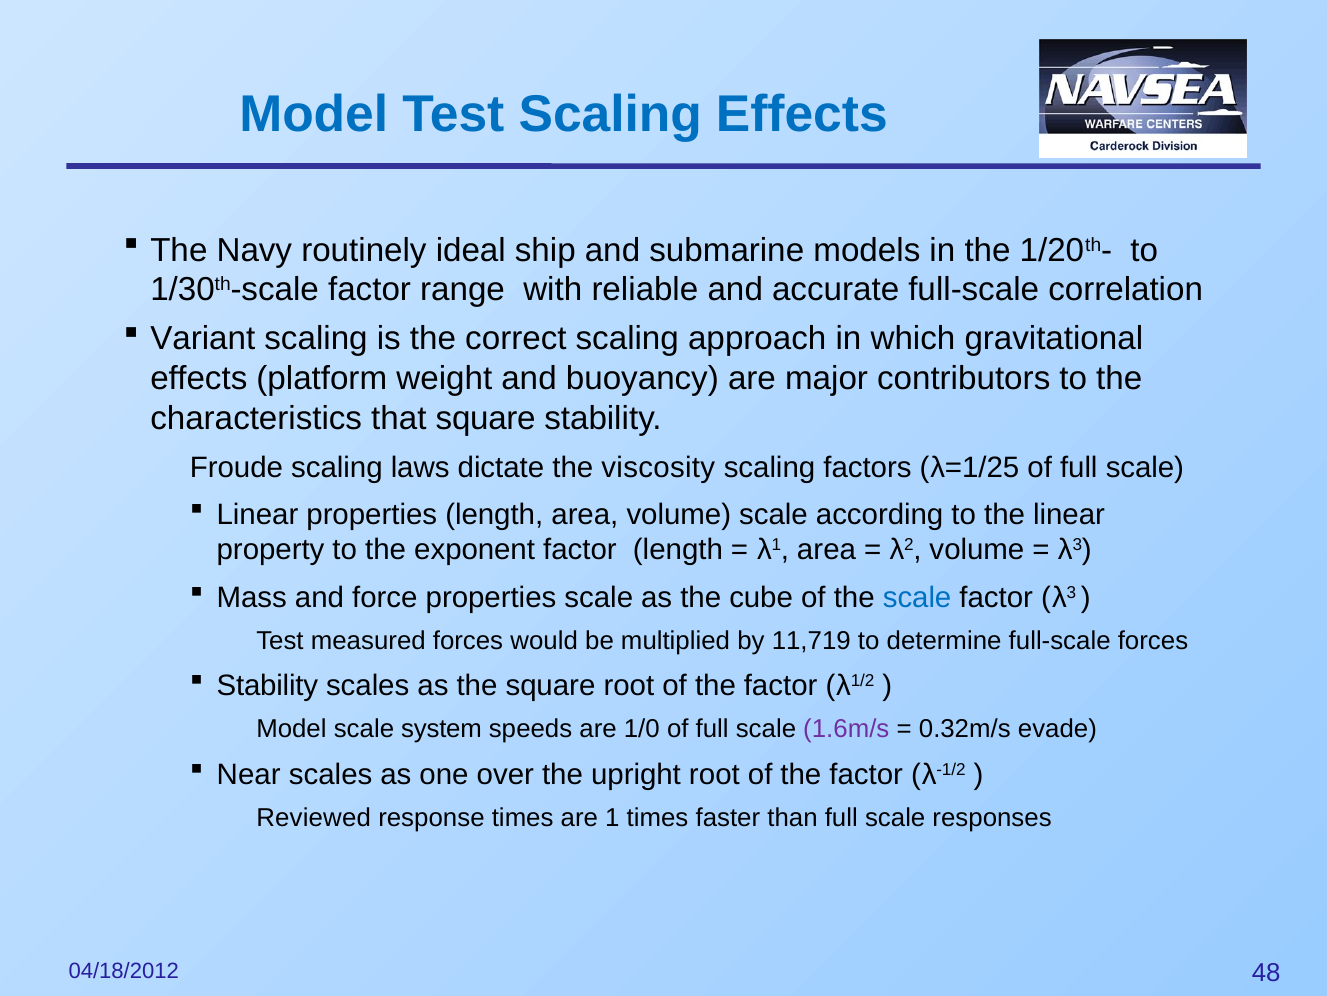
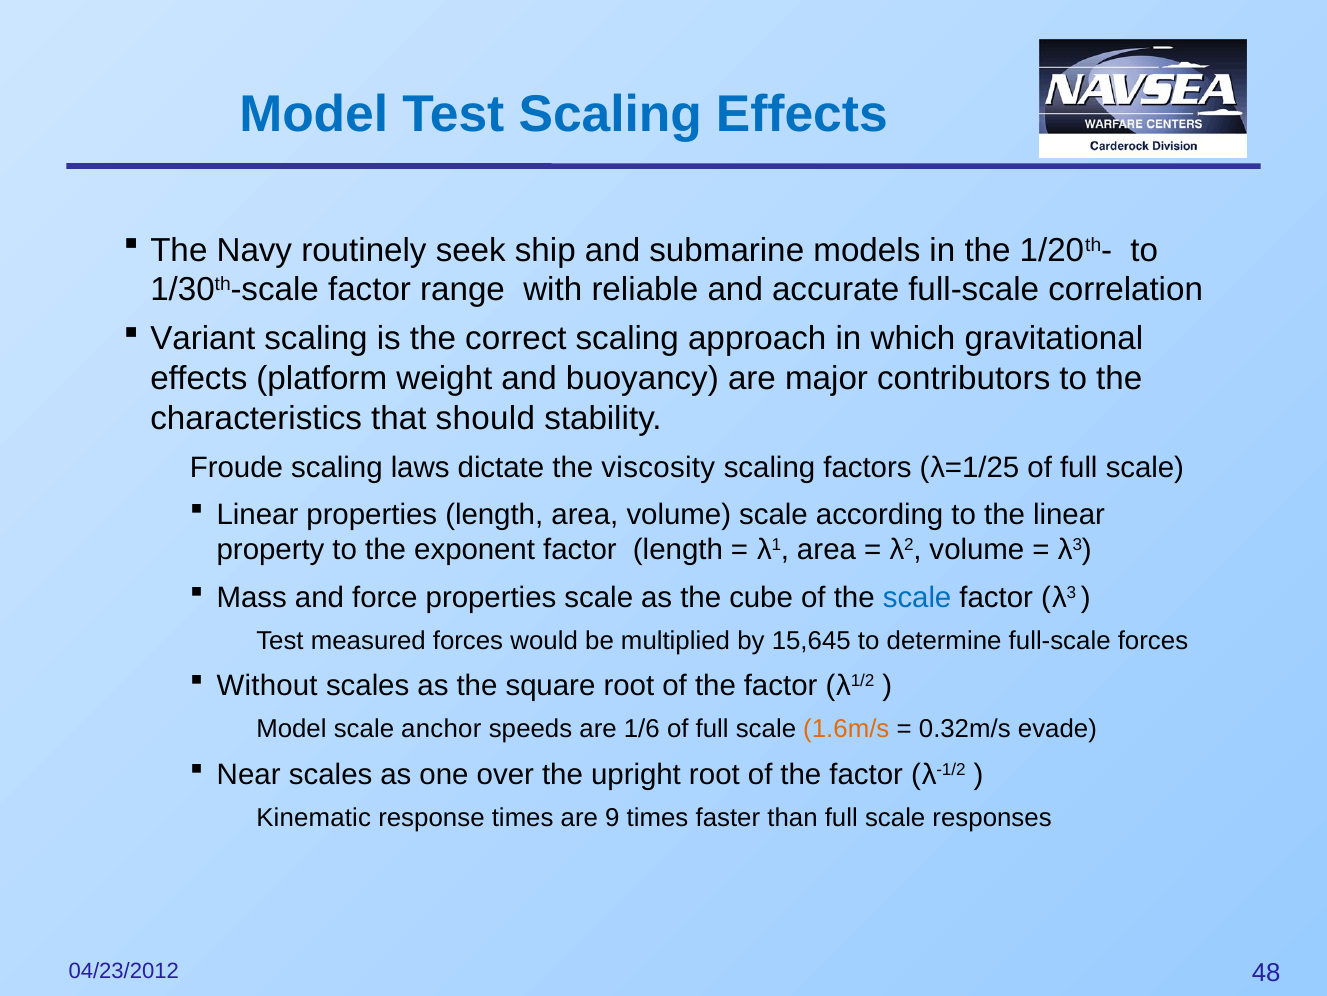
ideal: ideal -> seek (471, 250)
that square: square -> should (485, 418)
11,719: 11,719 -> 15,645 (811, 640)
Stability: Stability -> Without (267, 685)
system: system -> anchor (441, 729)
1/0: 1/0 -> 1/6 (642, 729)
1.6m/s colour: purple -> orange (846, 729)
Reviewed: Reviewed -> Kinematic (314, 817)
1: 1 -> 9 (612, 817)
04/18/2012: 04/18/2012 -> 04/23/2012 (124, 970)
